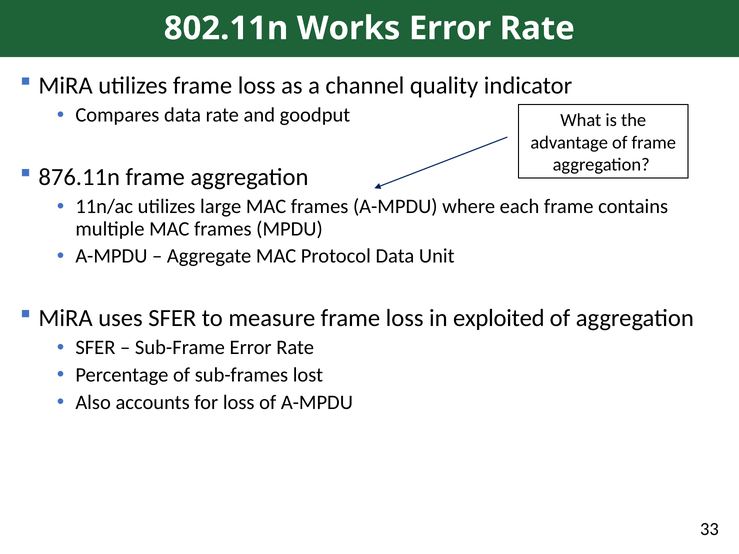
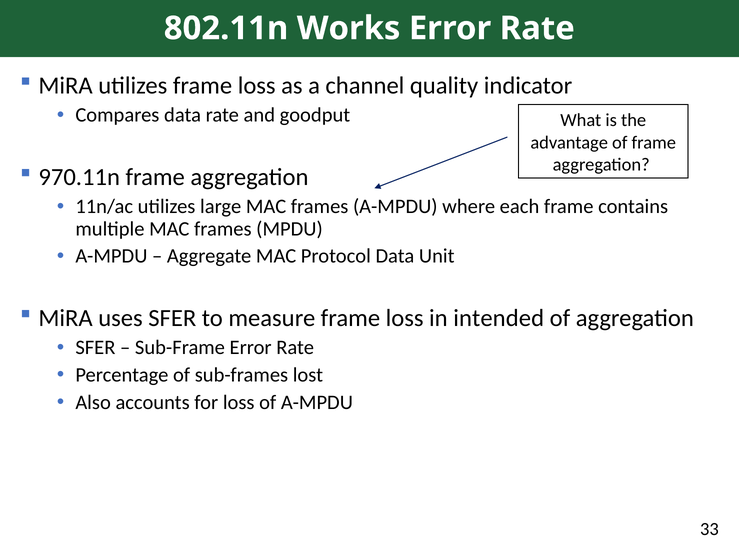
876.11n: 876.11n -> 970.11n (79, 177)
exploited: exploited -> intended (499, 318)
